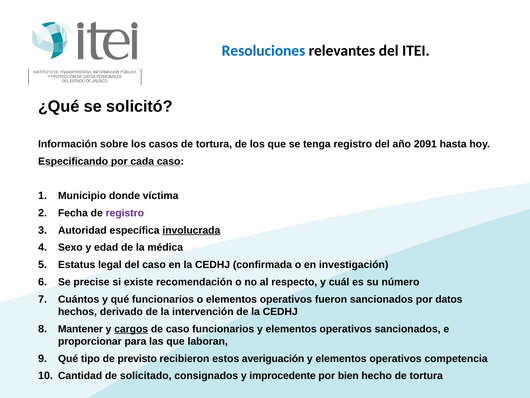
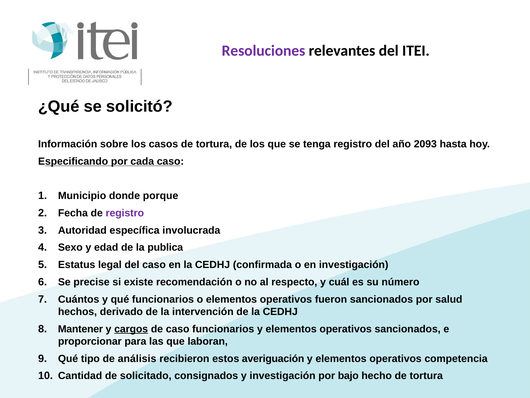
Resoluciones colour: blue -> purple (264, 51)
2091: 2091 -> 2093 (425, 144)
víctima: víctima -> porque (161, 196)
involucrada underline: present -> none (191, 230)
médica: médica -> publica (165, 247)
datos: datos -> salud (449, 299)
previsto: previsto -> análisis (137, 358)
y improcedente: improcedente -> investigación (283, 375)
bien: bien -> bajo (348, 375)
